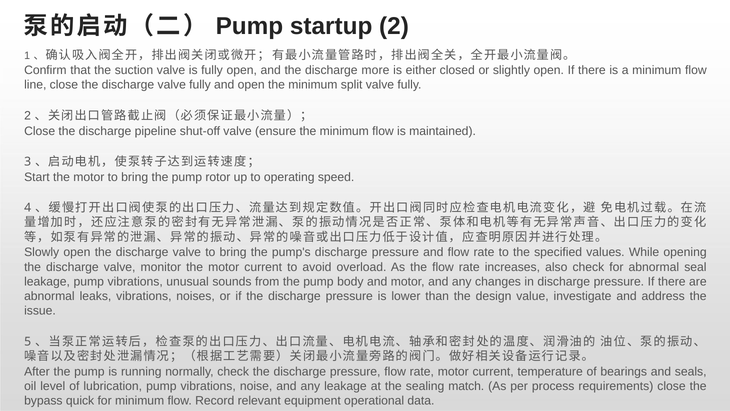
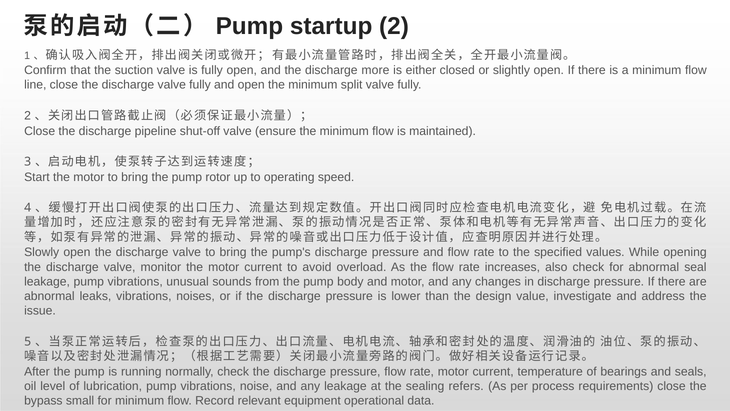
match: match -> refers (466, 386)
quick: quick -> small (80, 400)
